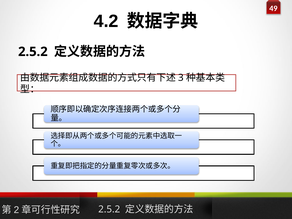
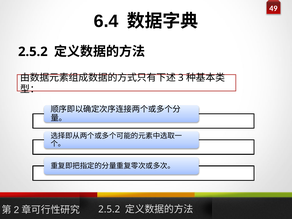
4.2: 4.2 -> 6.4 (106, 21)
